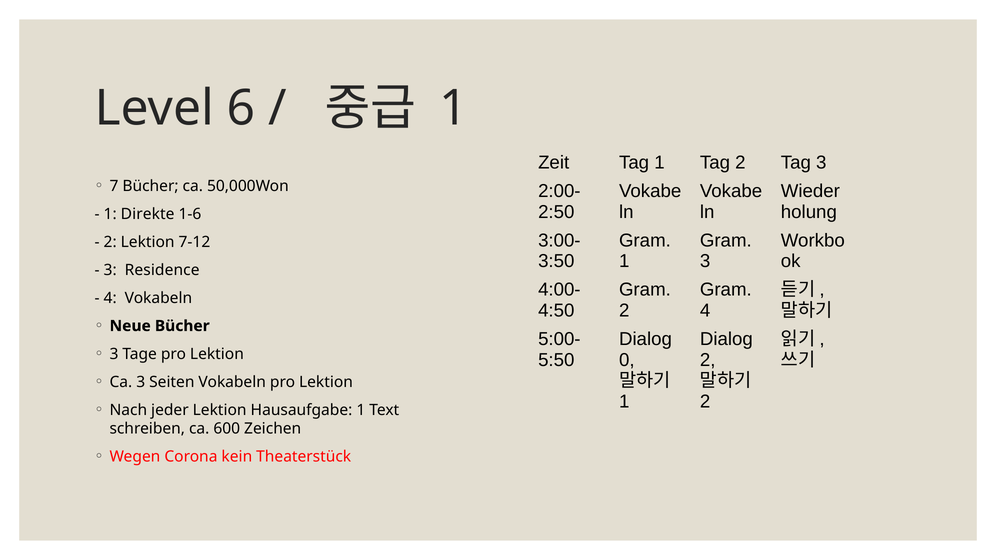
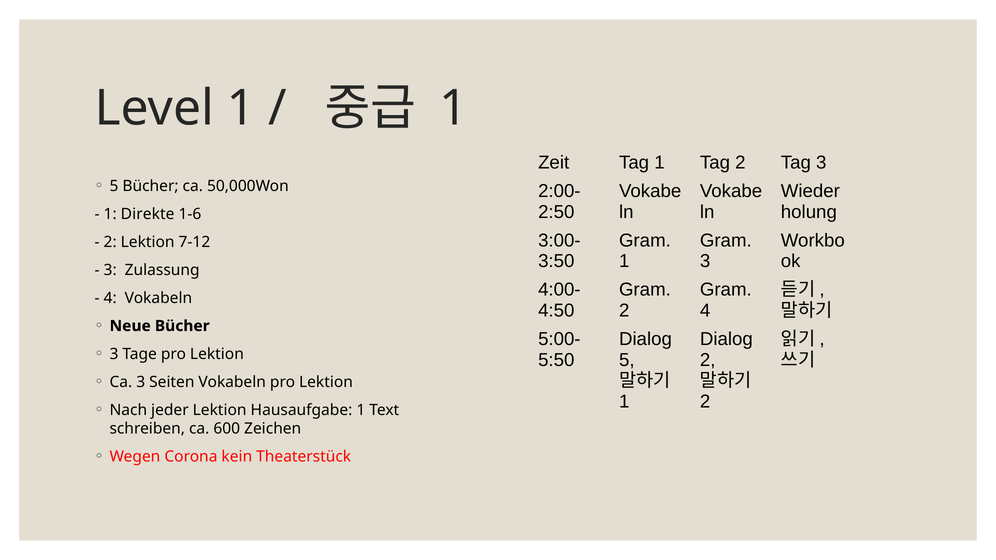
Level 6: 6 -> 1 (241, 108)
7: 7 -> 5 (114, 186)
Residence: Residence -> Zulassung (162, 270)
0: 0 -> 5 (627, 360)
